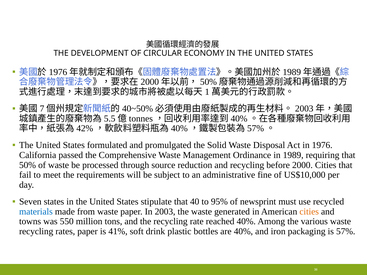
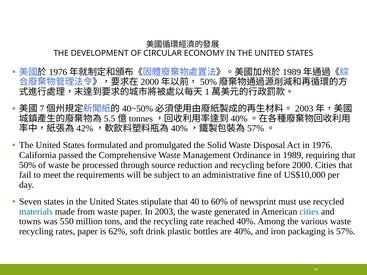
95%: 95% -> 60% (219, 202)
cities colour: orange -> blue (309, 212)
41%: 41% -> 62% (118, 232)
